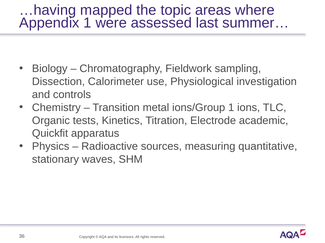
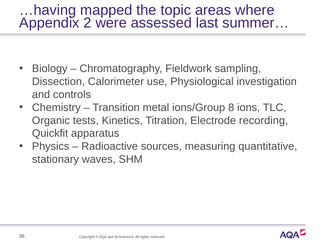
Appendix 1: 1 -> 2 (87, 23)
ions/Group 1: 1 -> 8 (231, 108)
academic: academic -> recording (264, 121)
